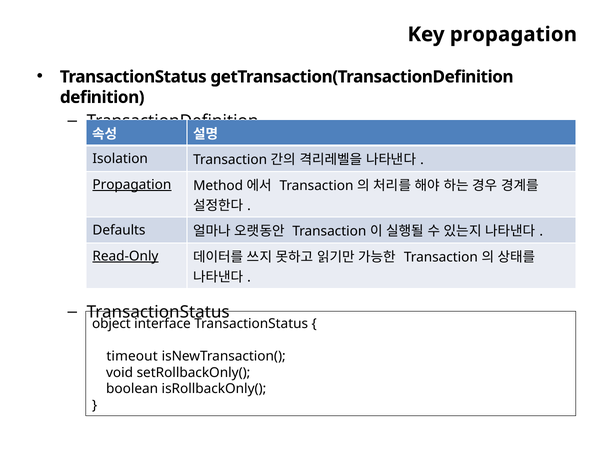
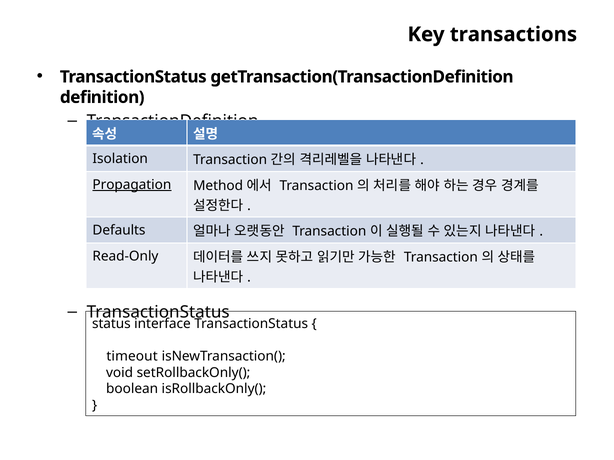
Key propagation: propagation -> transactions (513, 34)
Read-Only underline: present -> none (125, 256)
object: object -> status (111, 324)
